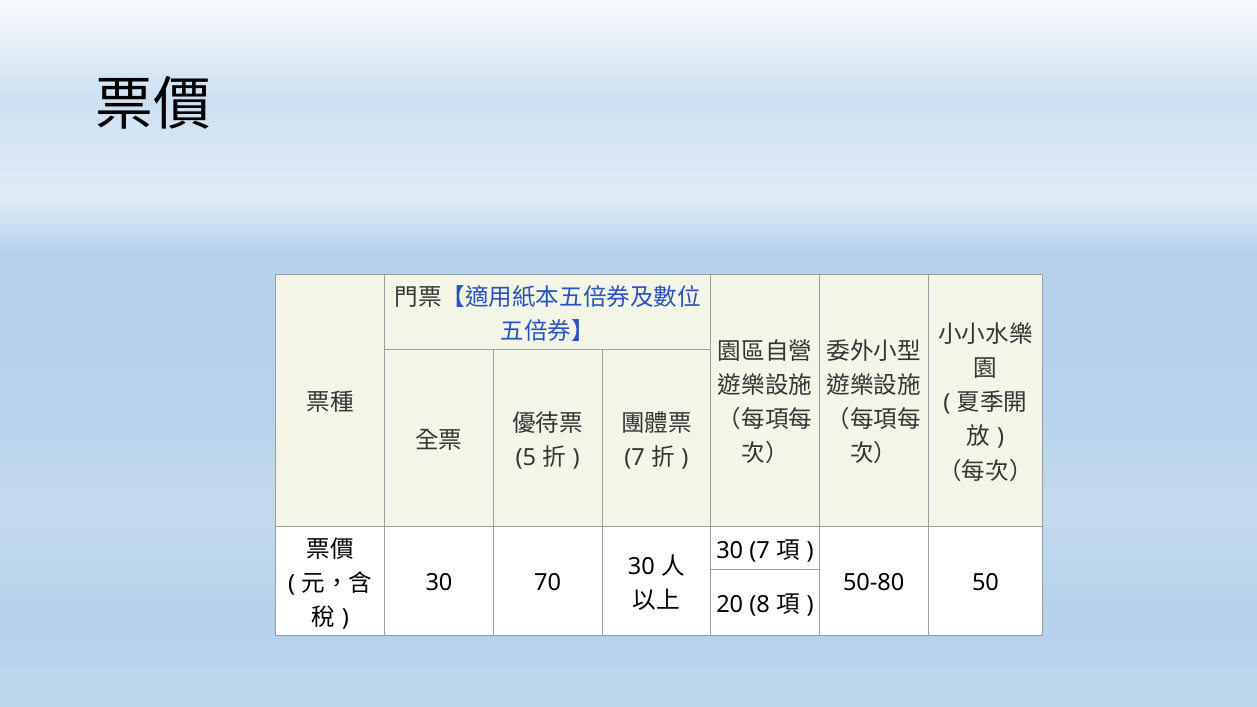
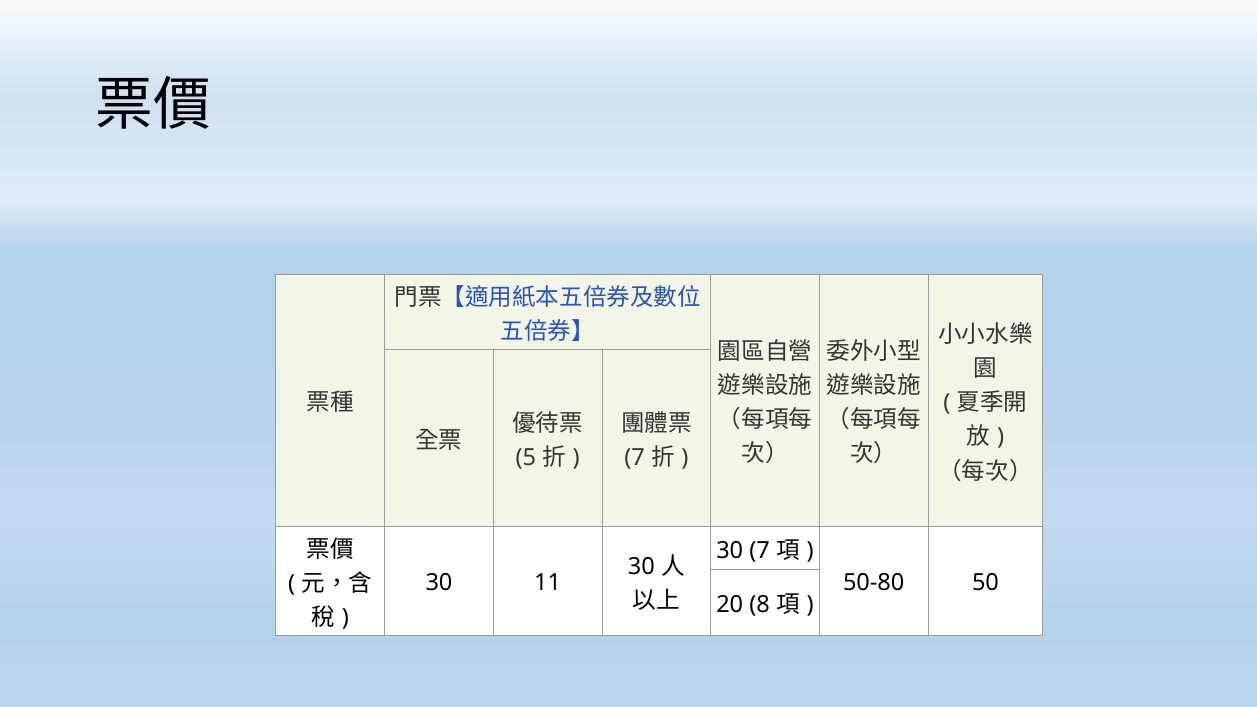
70: 70 -> 11 (548, 583)
